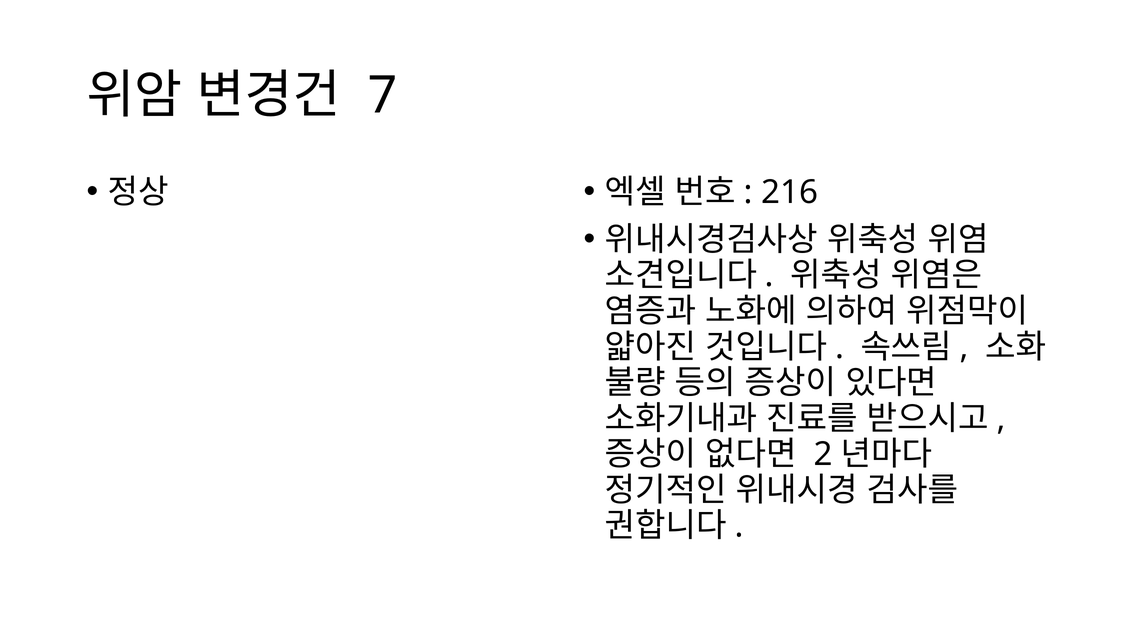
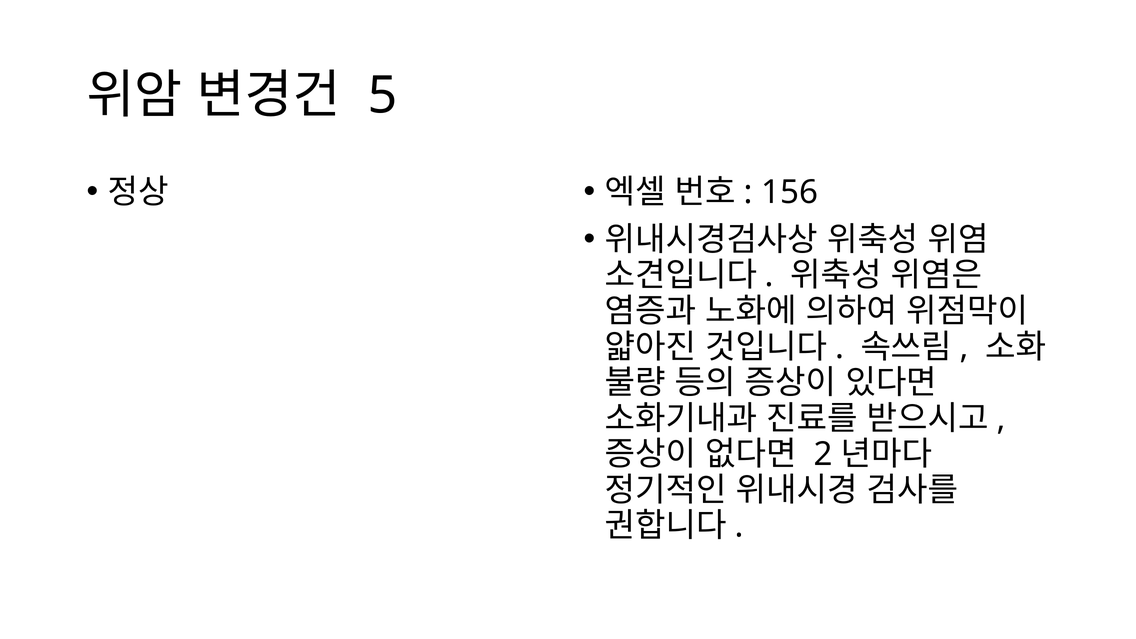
7: 7 -> 5 (383, 95)
216: 216 -> 156 (790, 192)
